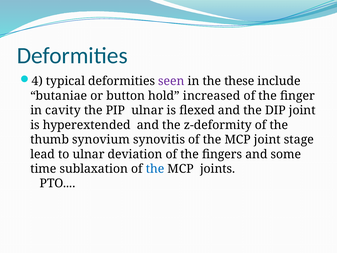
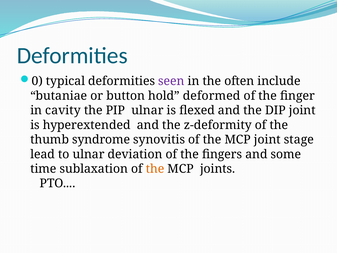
4: 4 -> 0 (37, 81)
these: these -> often (239, 81)
increased: increased -> deformed (212, 96)
synovium: synovium -> syndrome (101, 140)
the colour: blue -> orange (155, 169)
